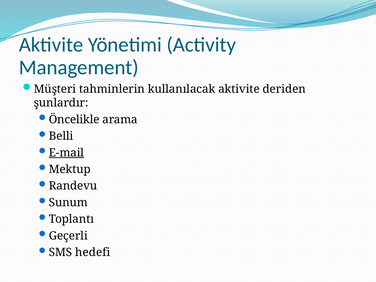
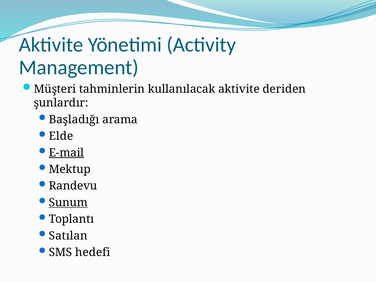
Öncelikle: Öncelikle -> Başladığı (74, 120)
Belli: Belli -> Elde (61, 136)
Sunum underline: none -> present (68, 203)
Geçerli: Geçerli -> Satılan (68, 236)
